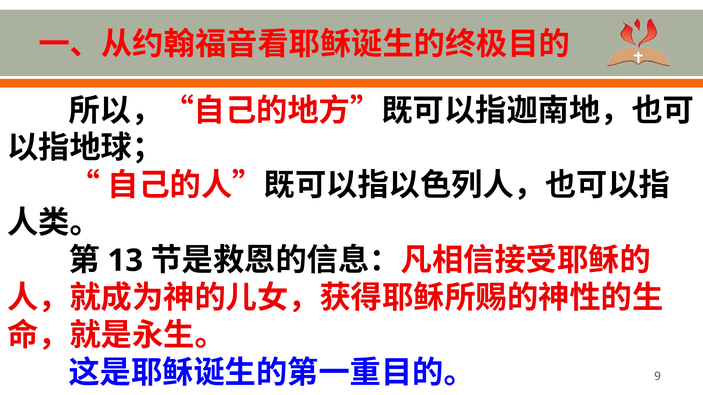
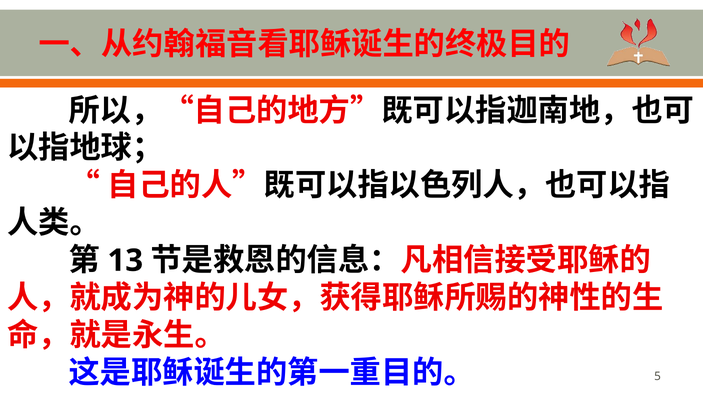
9: 9 -> 5 (657, 377)
